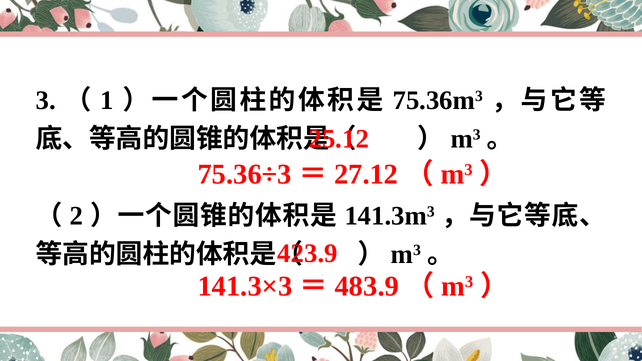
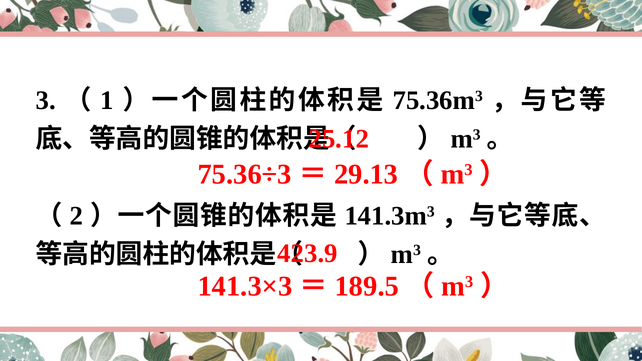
27.12: 27.12 -> 29.13 (366, 175)
483.9: 483.9 -> 189.5 (367, 287)
